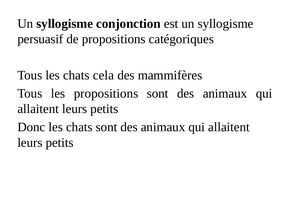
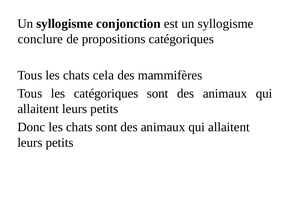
persuasif: persuasif -> conclure (40, 39)
les propositions: propositions -> catégoriques (106, 93)
